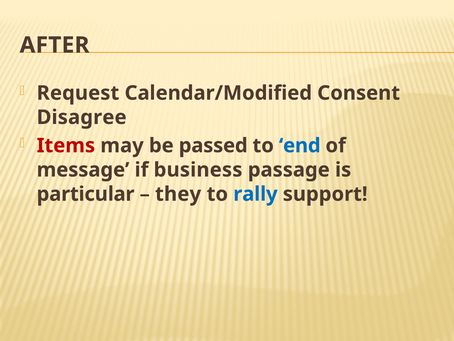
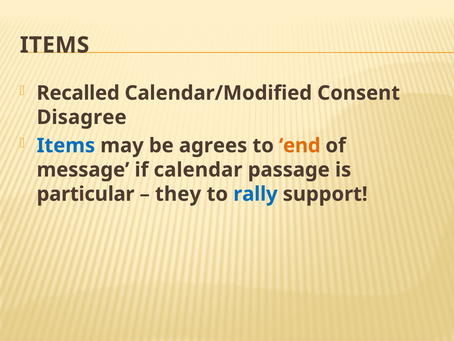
AFTER: AFTER -> ITEMS (55, 45)
Request: Request -> Recalled (78, 93)
Items colour: red -> blue (66, 145)
passed: passed -> agrees (213, 145)
end colour: blue -> orange (300, 145)
business: business -> calendar (198, 170)
